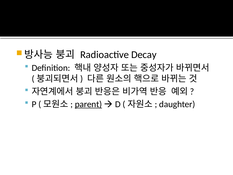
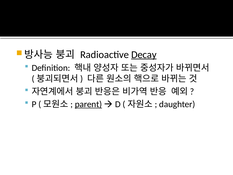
Decay underline: none -> present (144, 55)
